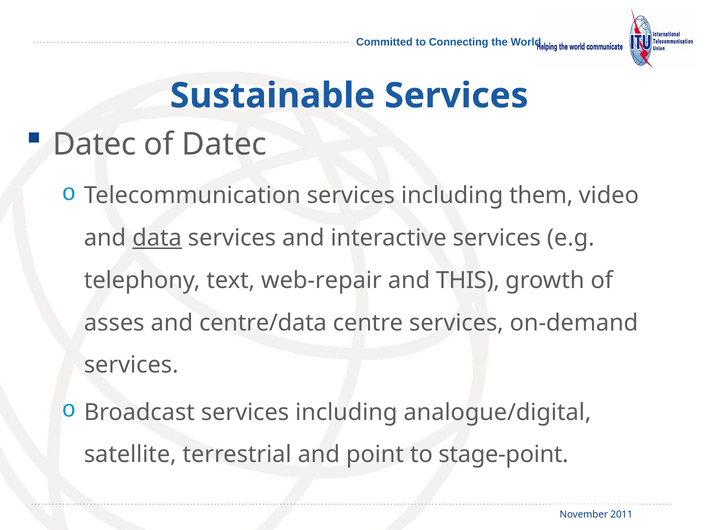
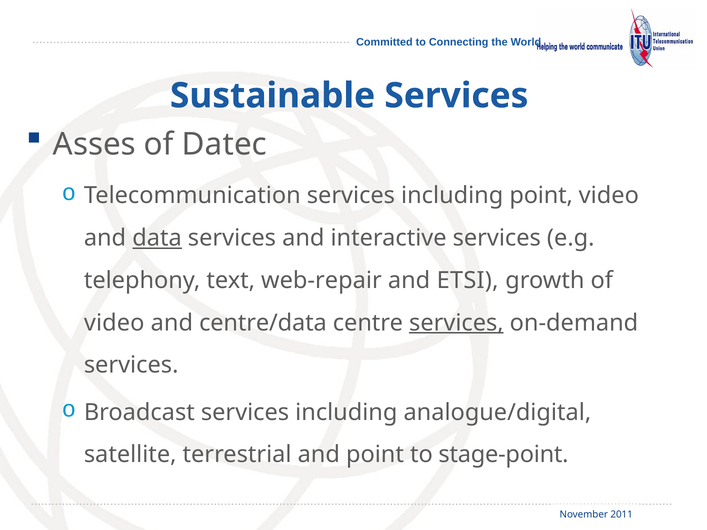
Datec: Datec -> Asses (94, 144)
including them: them -> point (541, 196)
THIS: THIS -> ETSI (468, 281)
asses: asses -> video (114, 323)
services underline: none -> present (456, 323)
